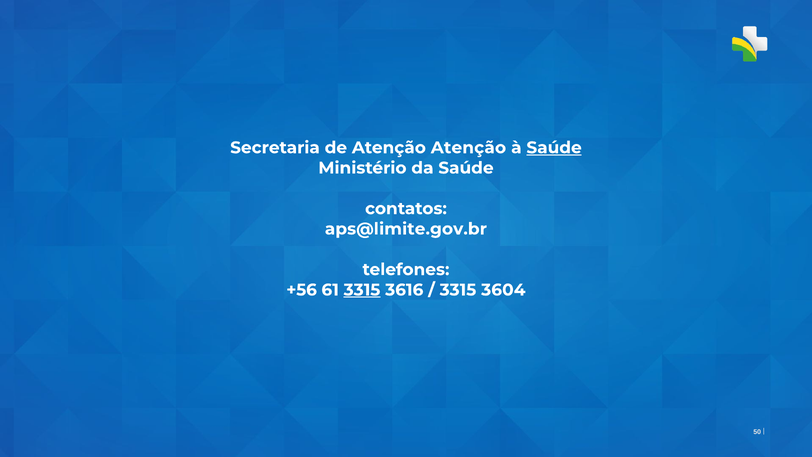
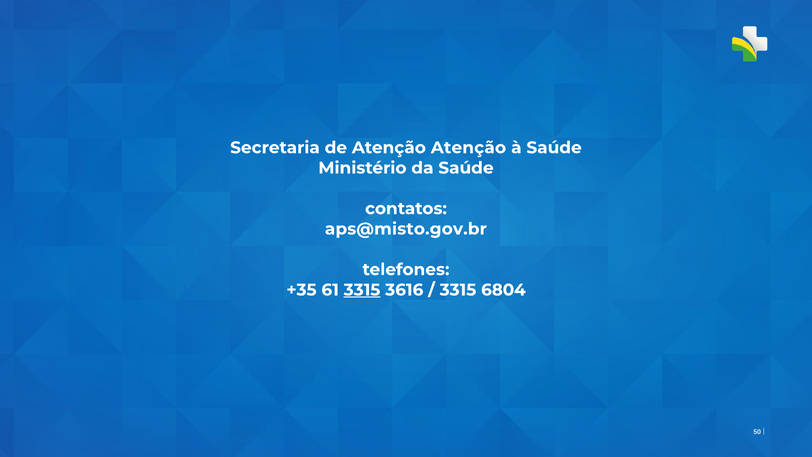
Saúde underline: present -> none (554, 148)
aps@limite.gov.br: aps@limite.gov.br -> aps@misto.gov.br (406, 229)
+56: +56 -> +35 (302, 290)
3604: 3604 -> 6804 (503, 290)
